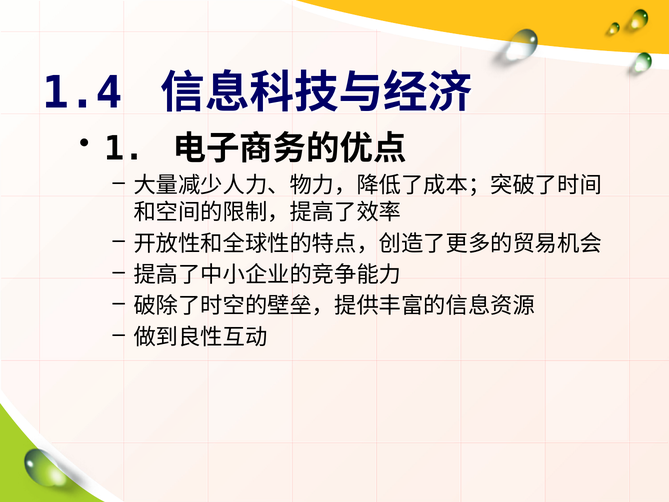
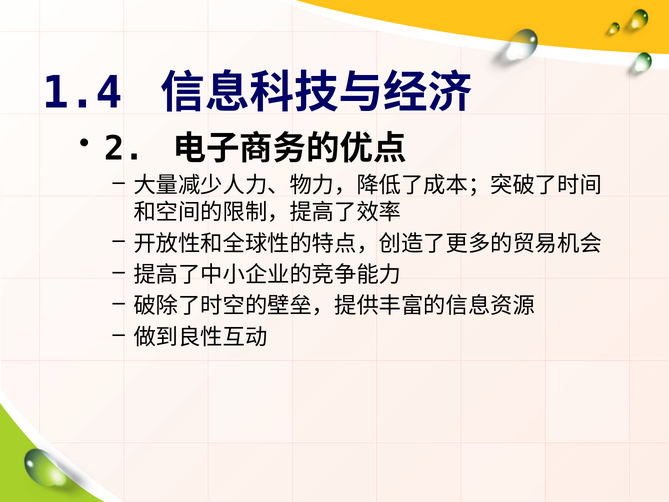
1: 1 -> 2 (124, 148)
